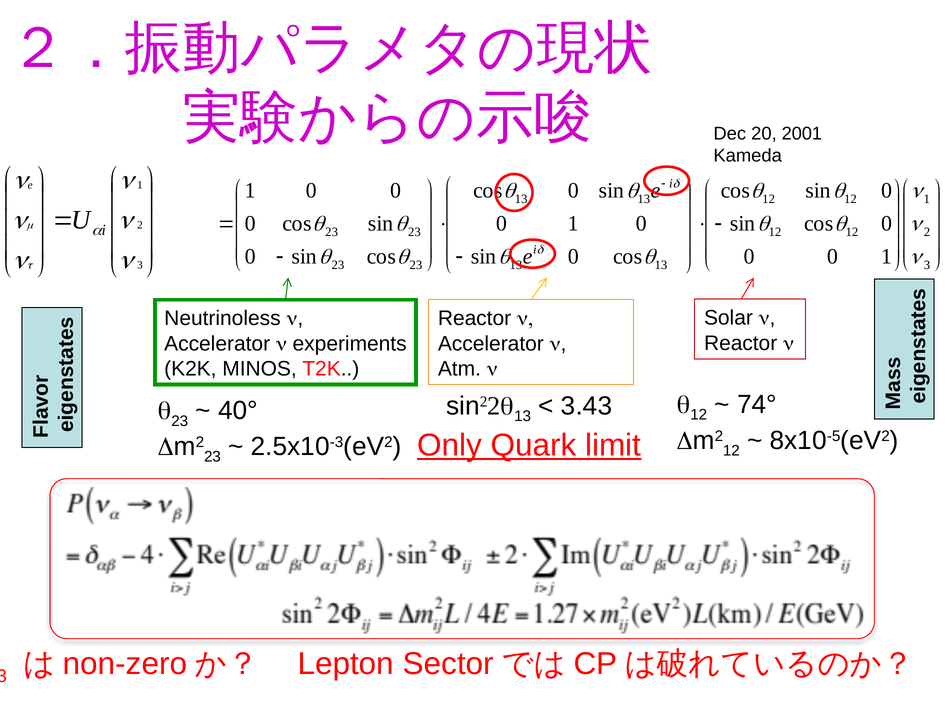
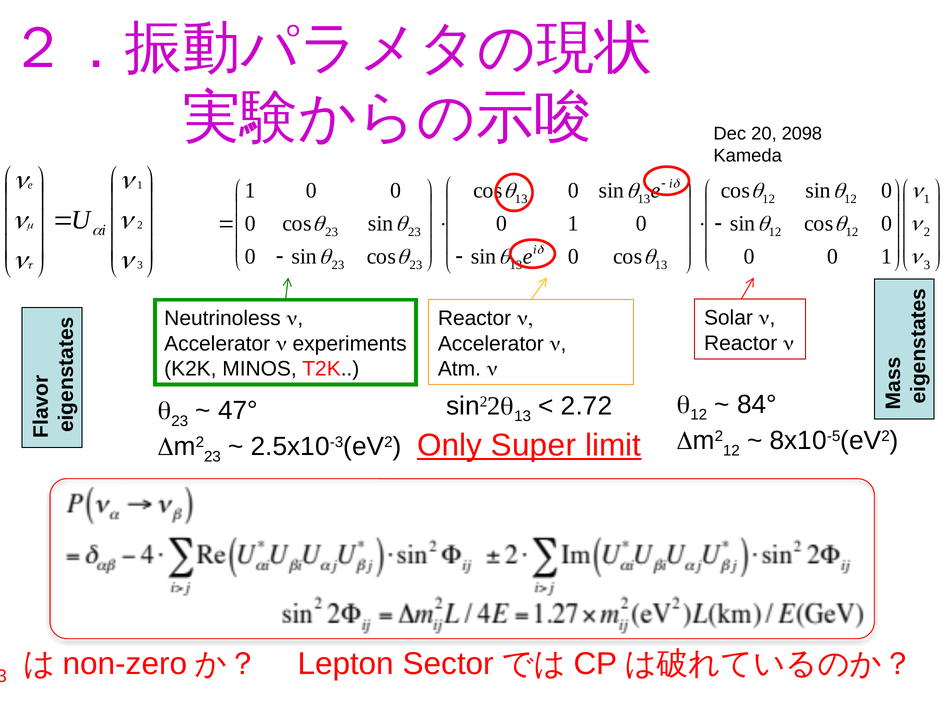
2001: 2001 -> 2098 (802, 133)
3.43: 3.43 -> 2.72 (587, 406)
74°: 74° -> 84° (757, 404)
40°: 40° -> 47° (238, 410)
Quark: Quark -> Super (533, 445)
